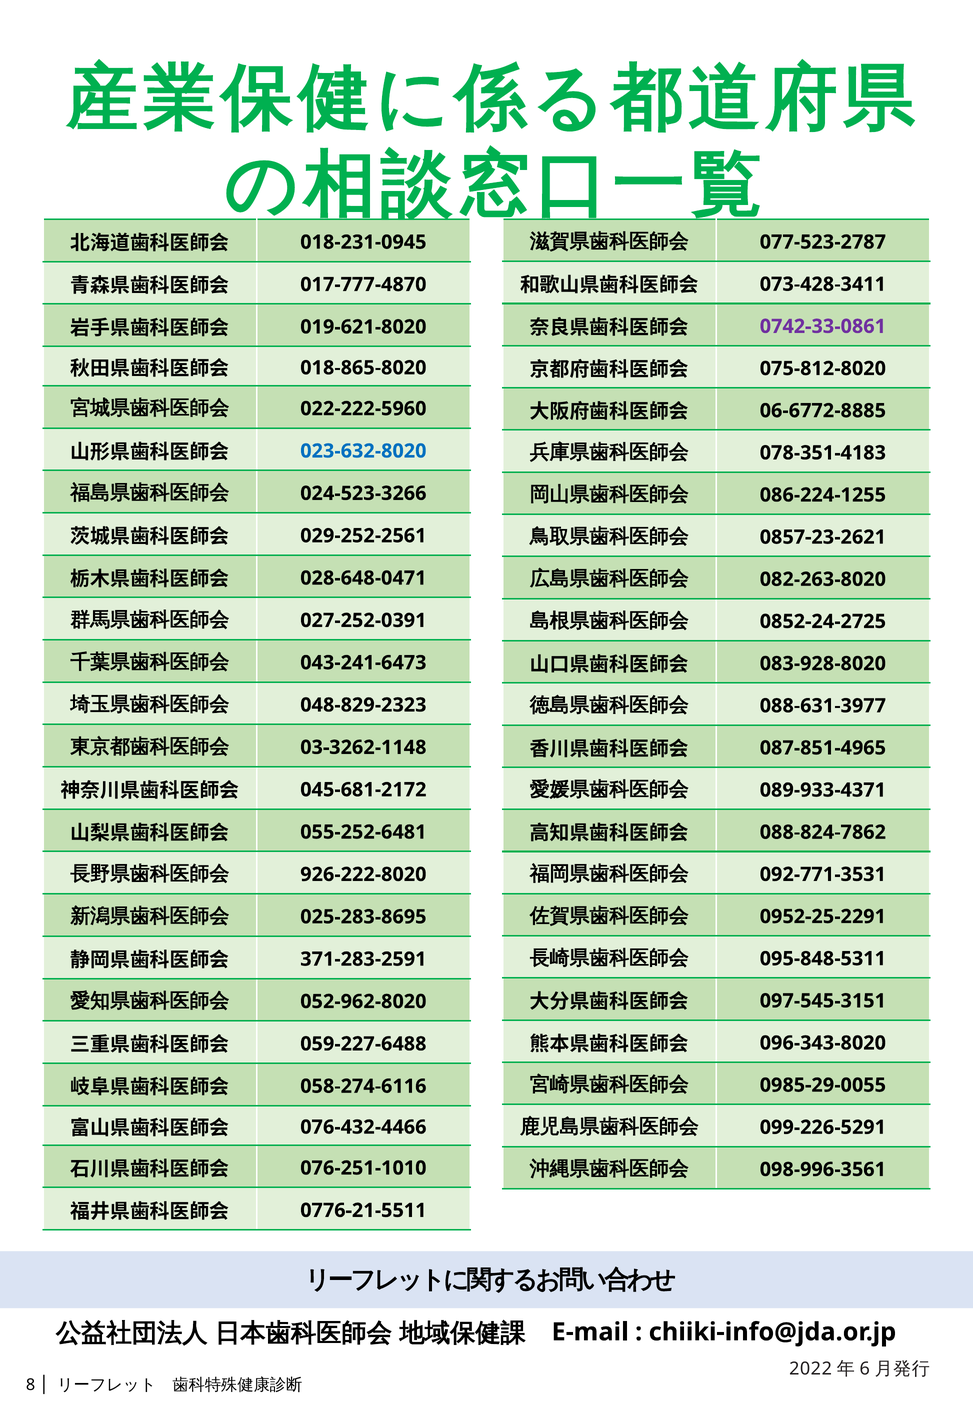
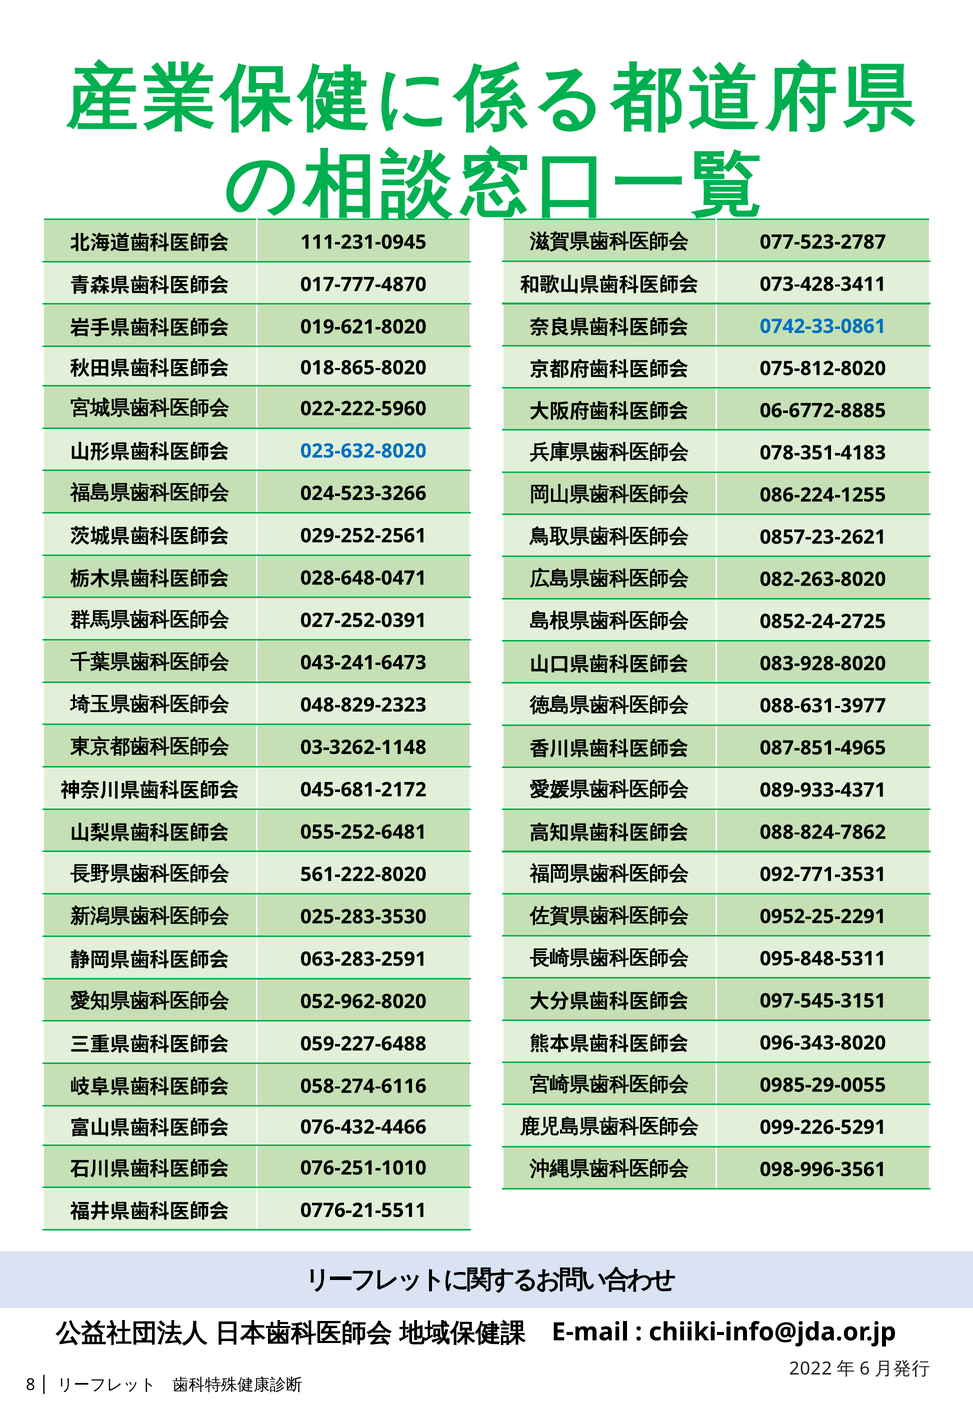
018-231-0945: 018-231-0945 -> 111-231-0945 (363, 242)
0742-33-0861 colour: purple -> blue (823, 326)
926-222-8020: 926-222-8020 -> 561-222-8020 (363, 874)
025-283-8695: 025-283-8695 -> 025-283-3530 (363, 916)
371-283-2591: 371-283-2591 -> 063-283-2591 (363, 959)
